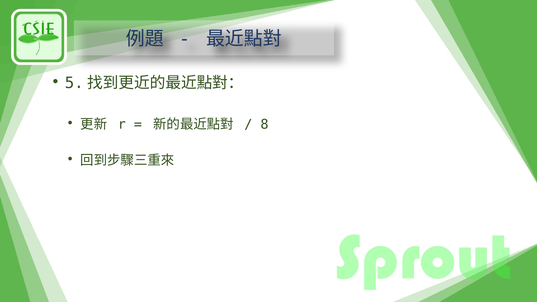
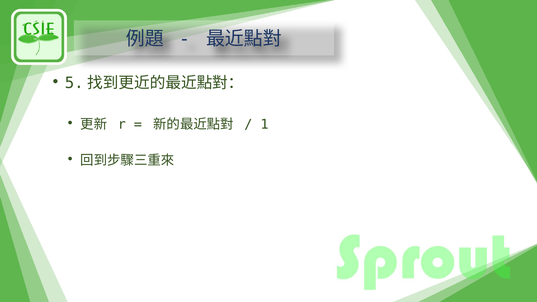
8: 8 -> 1 (264, 125)
